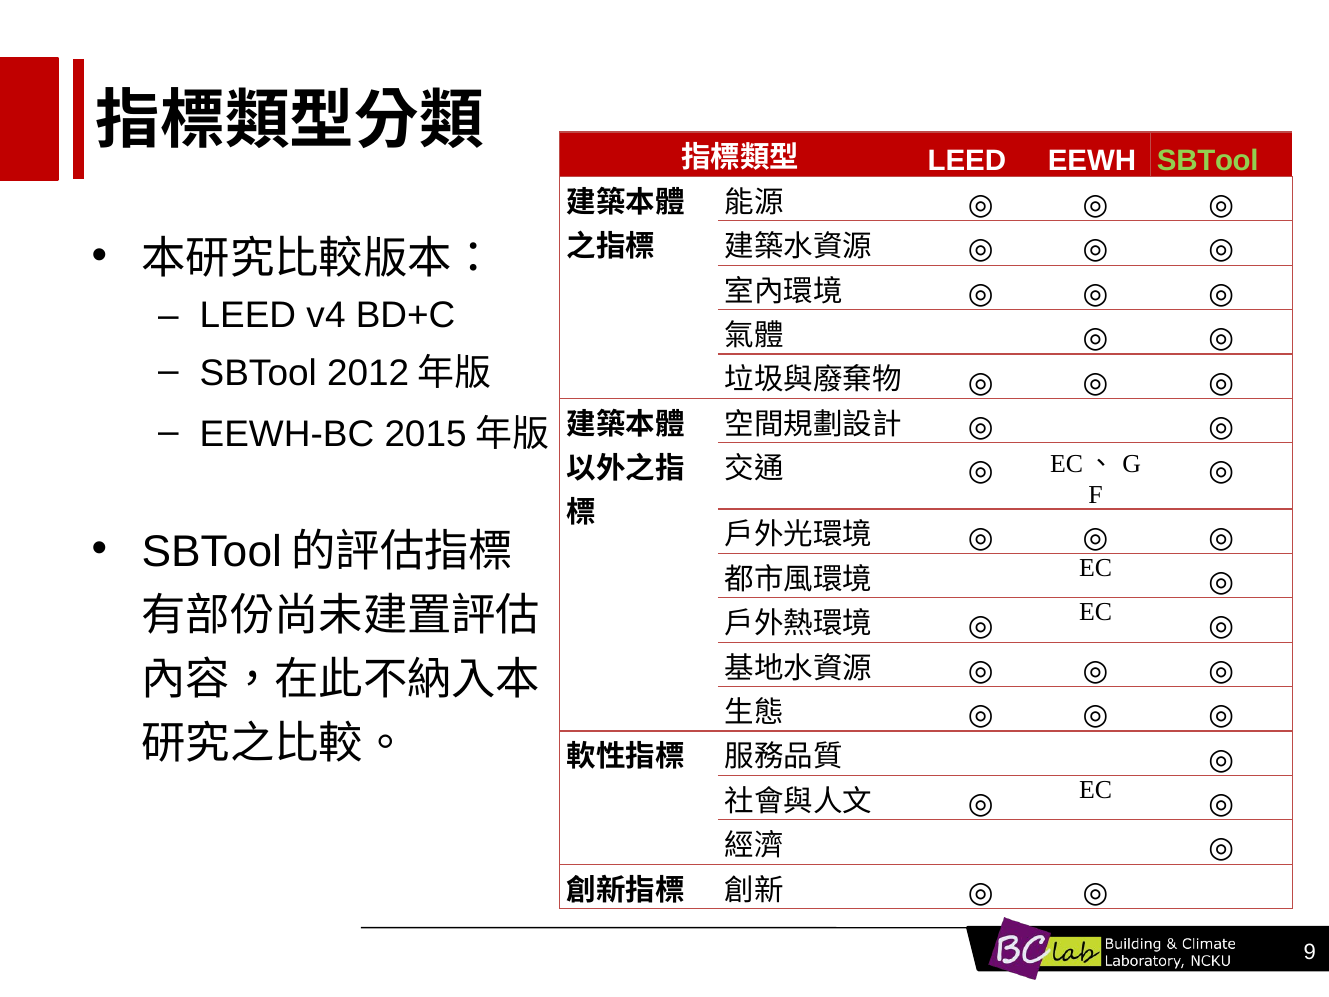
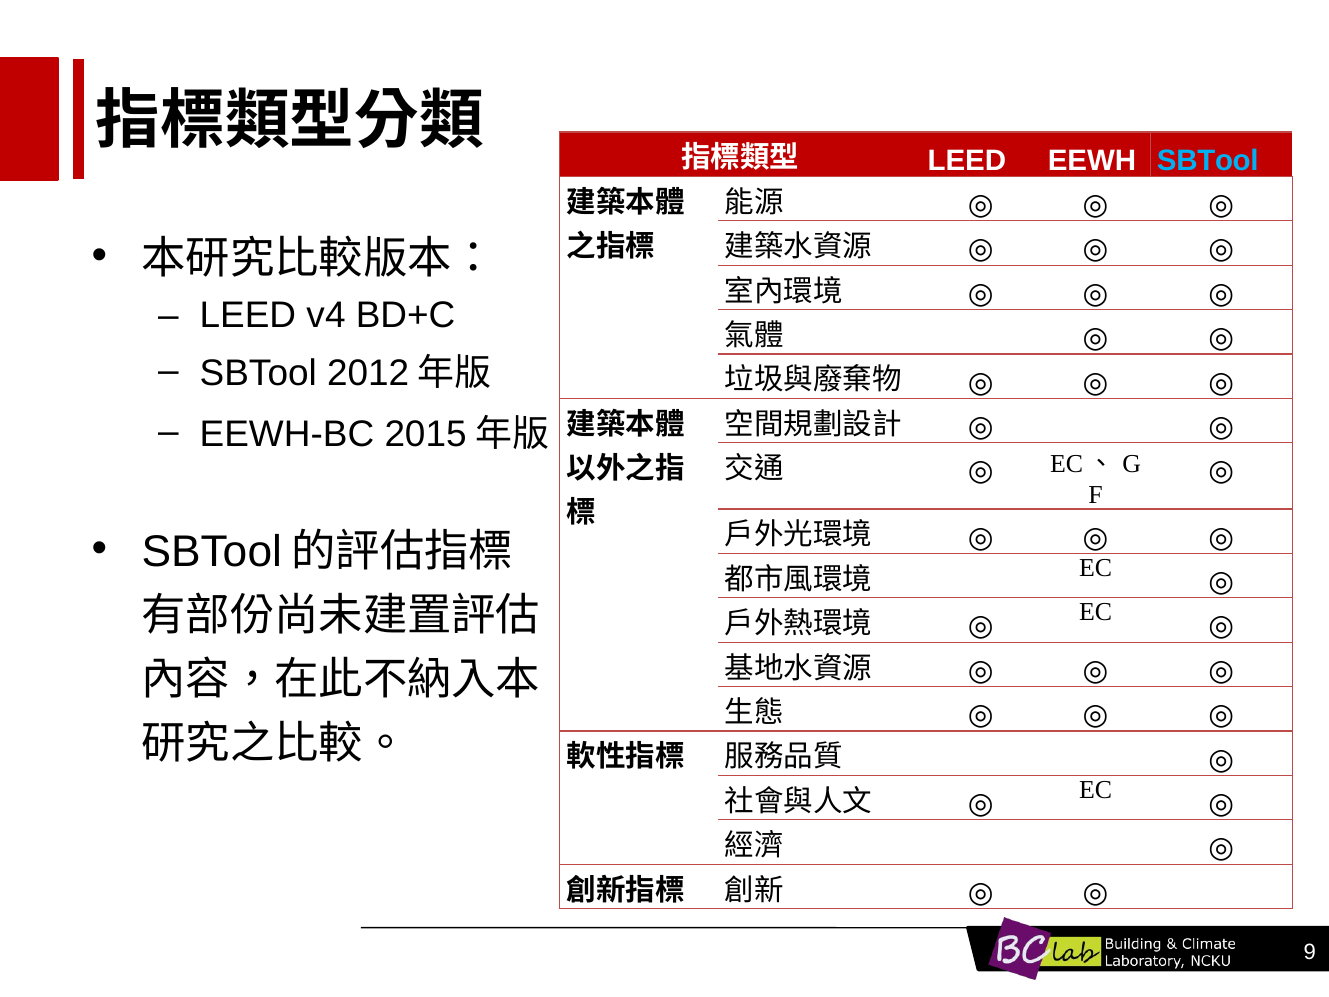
SBTool colour: light green -> light blue (1208, 160)
